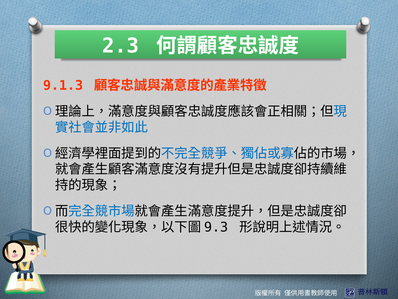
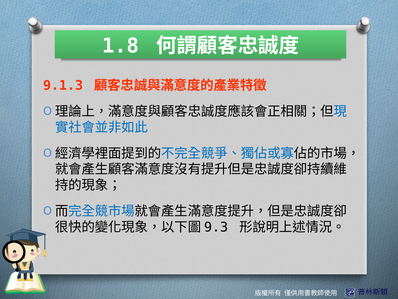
2.3: 2.3 -> 1.8 (120, 46)
